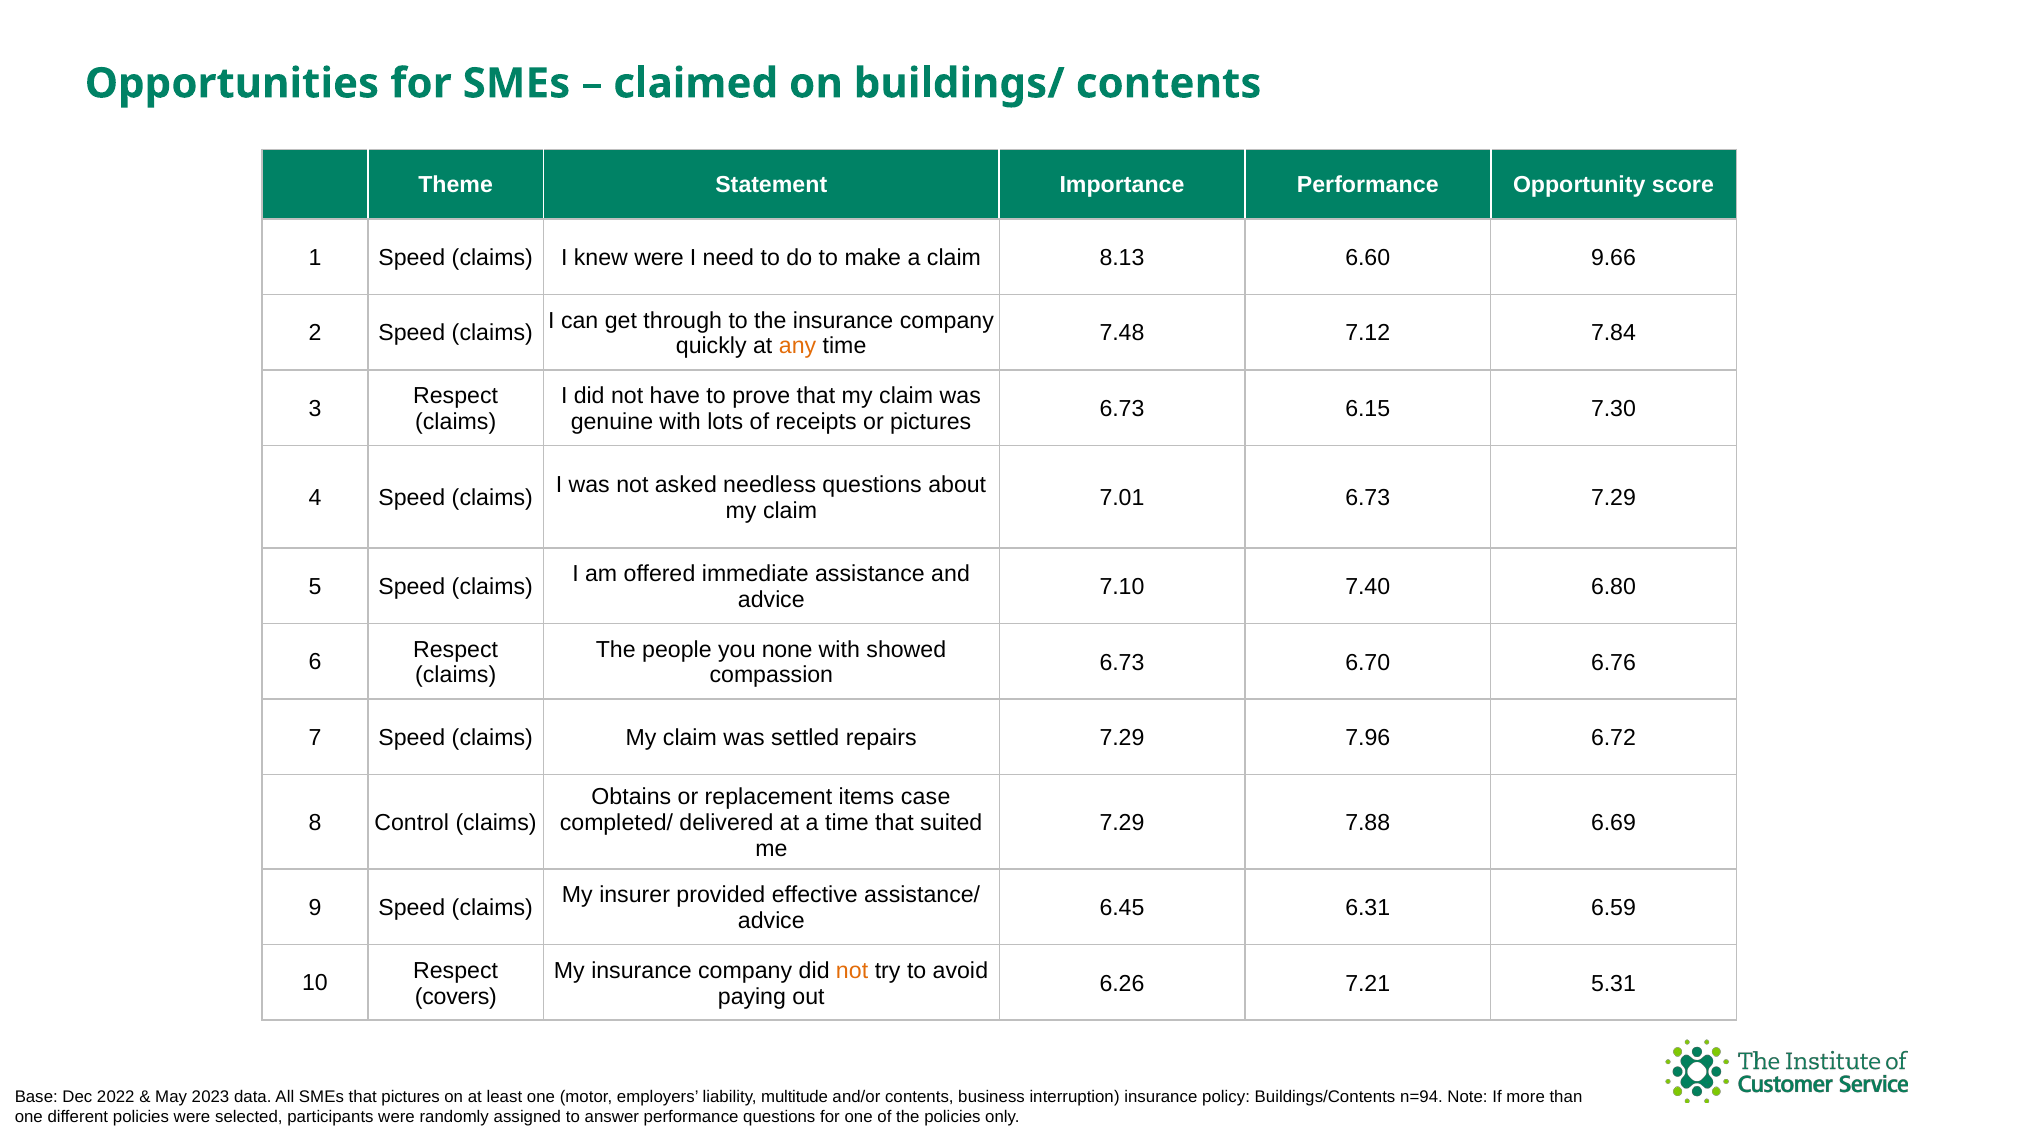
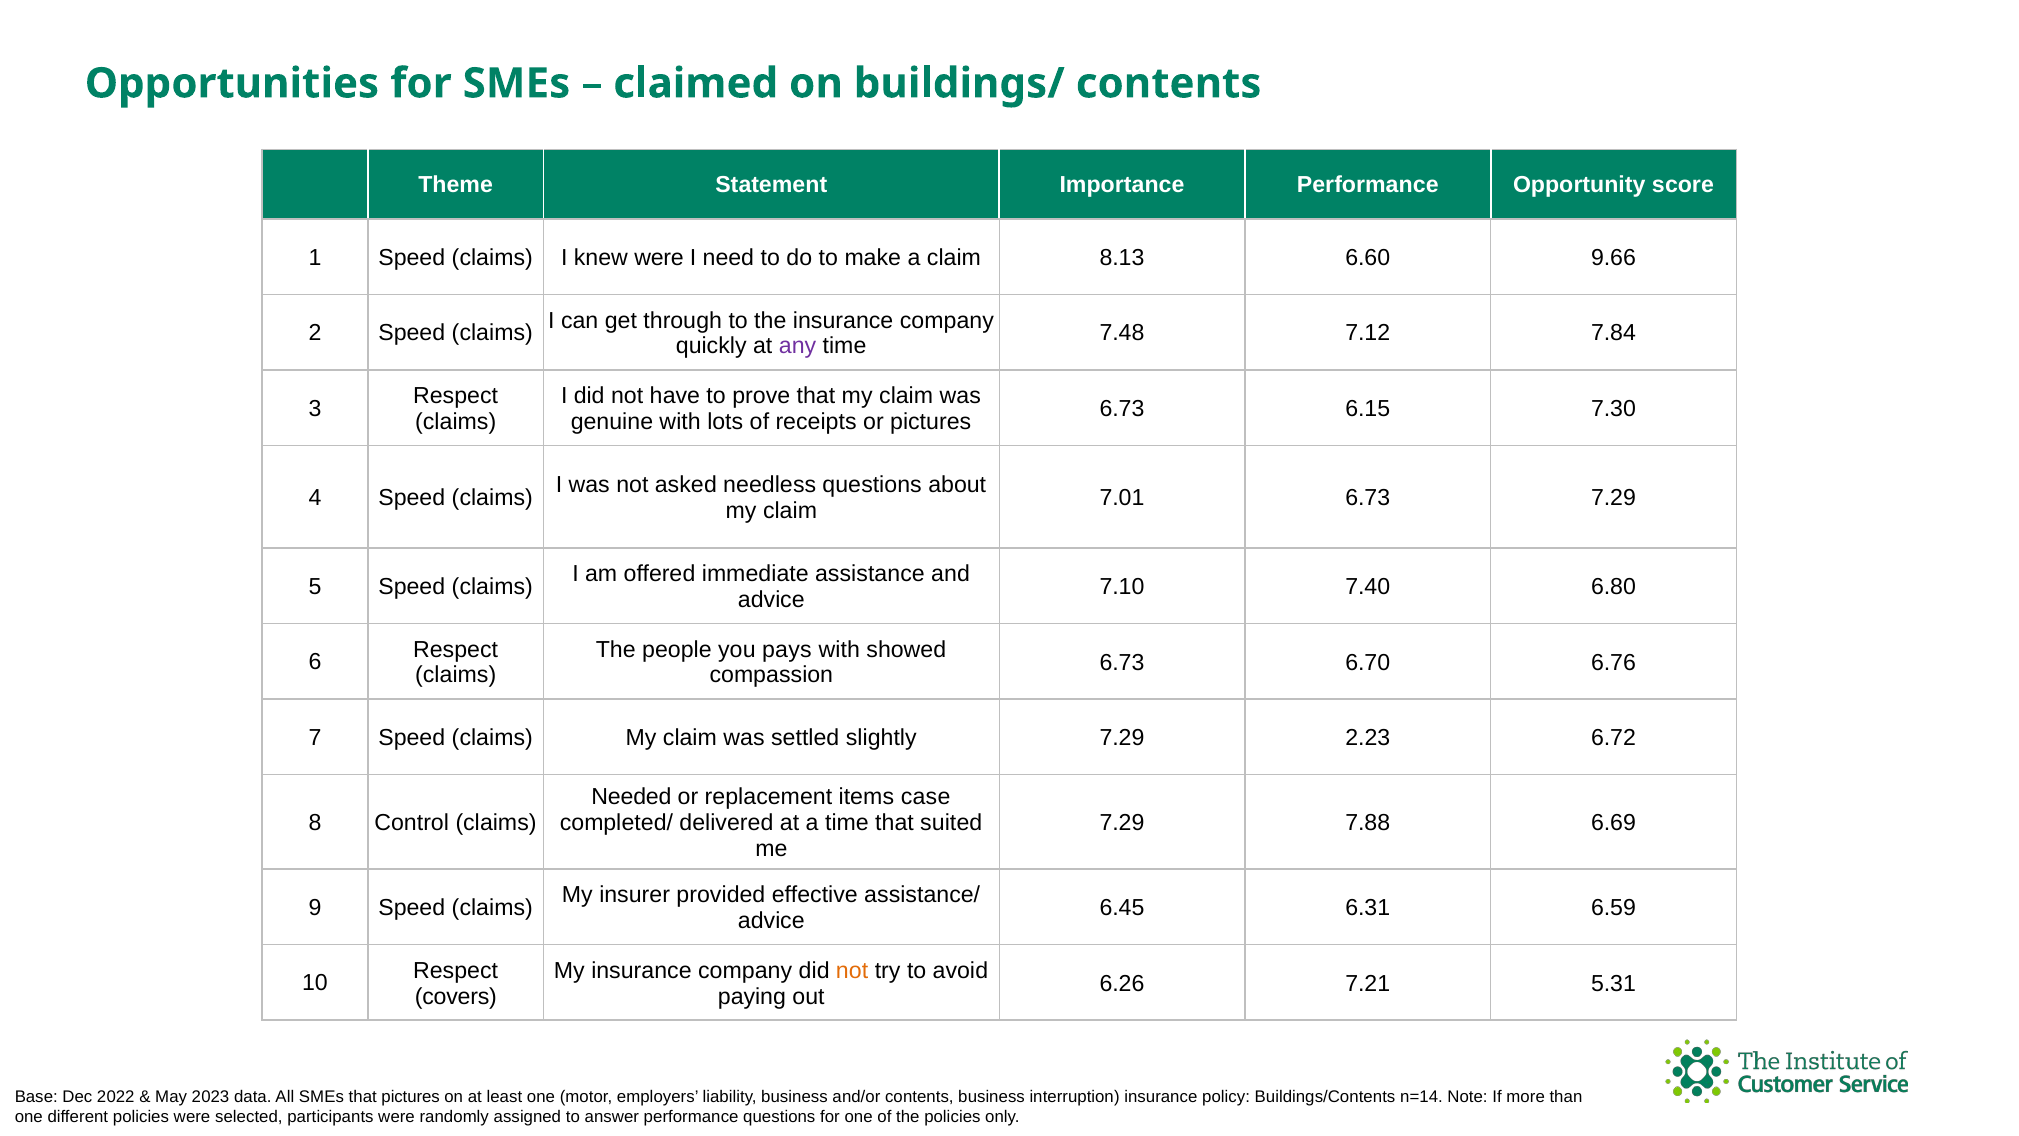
any colour: orange -> purple (798, 346)
none: none -> pays (787, 649)
repairs: repairs -> slightly (881, 738)
7.96: 7.96 -> 2.23 (1368, 738)
Obtains: Obtains -> Needed (631, 797)
liability multitude: multitude -> business (794, 1097)
n=94: n=94 -> n=14 (1421, 1097)
